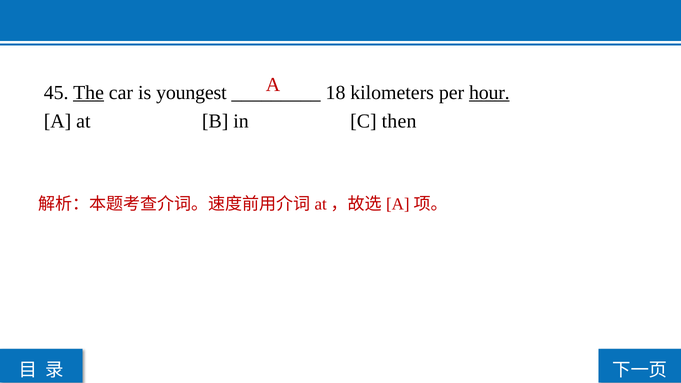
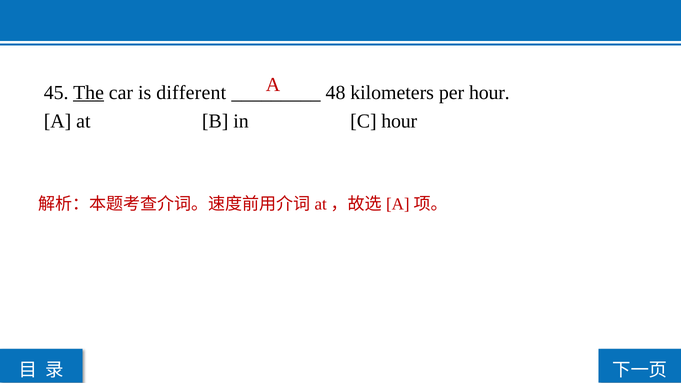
youngest: youngest -> different (191, 93)
18: 18 -> 48 (336, 93)
hour underline: present -> none (489, 93)
C then: then -> hour (399, 121)
